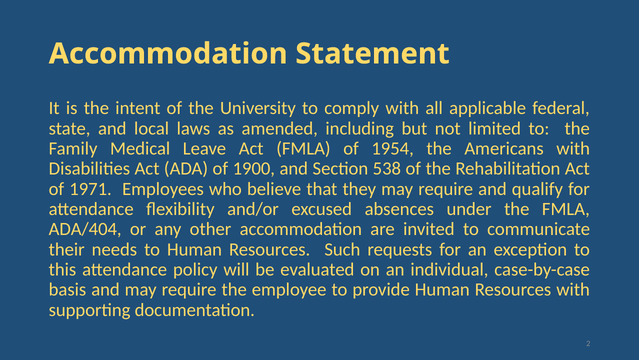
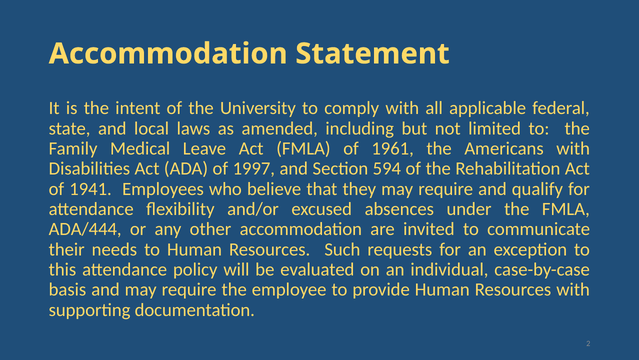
1954: 1954 -> 1961 (393, 148)
1900: 1900 -> 1997 (254, 168)
538: 538 -> 594 (387, 168)
1971: 1971 -> 1941 (91, 189)
ADA/404: ADA/404 -> ADA/444 (85, 229)
